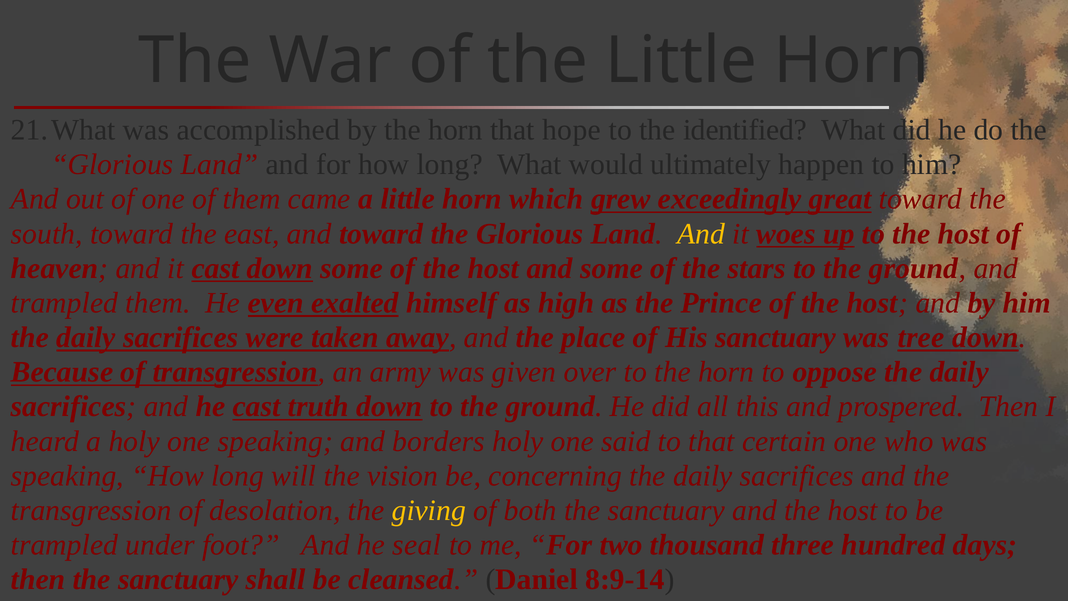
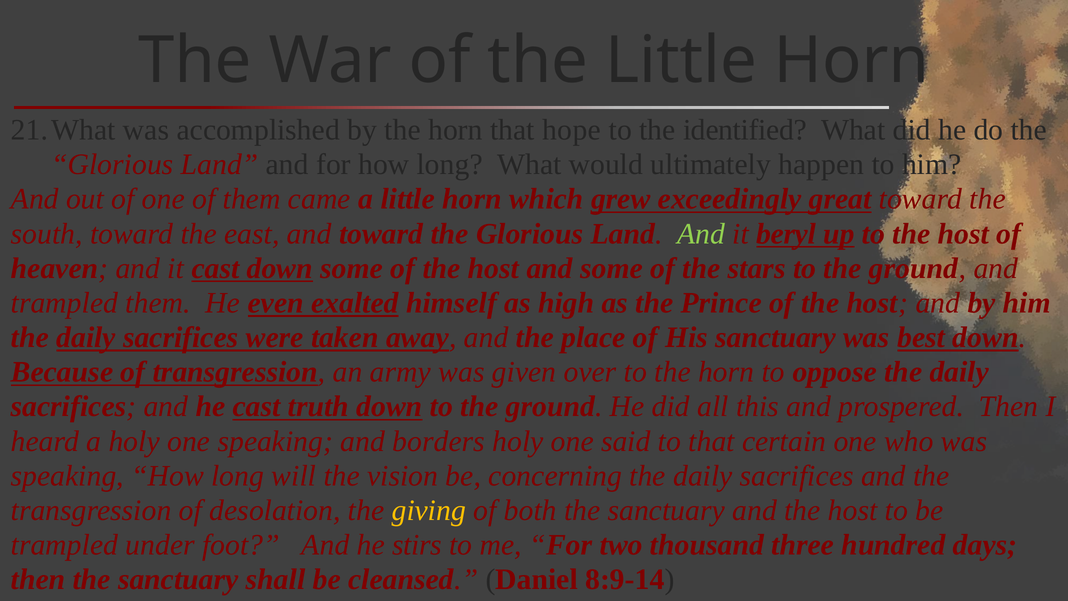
And colour: yellow -> light green (701, 234)
woes: woes -> beryl (786, 234)
tree: tree -> best (921, 337)
seal: seal -> stirs (417, 545)
